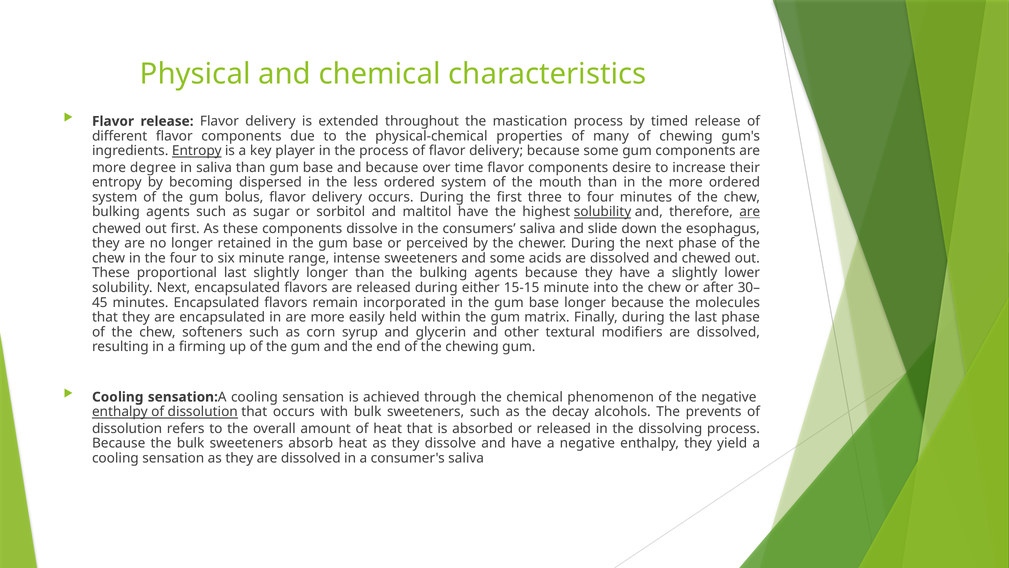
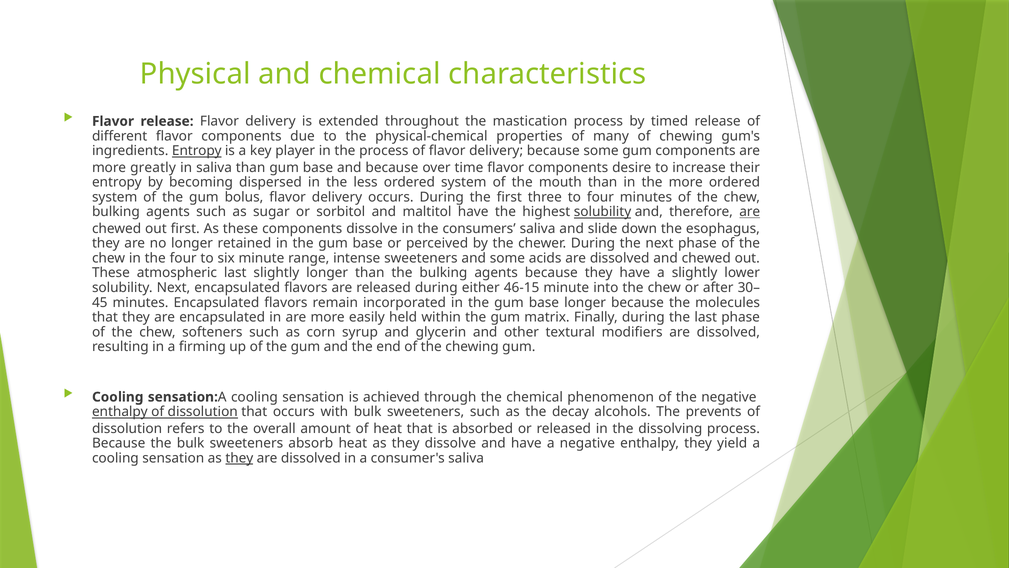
degree: degree -> greatly (153, 167)
proportional: proportional -> atmospheric (177, 273)
15-15: 15-15 -> 46-15 (522, 288)
they underline: none -> present (239, 458)
